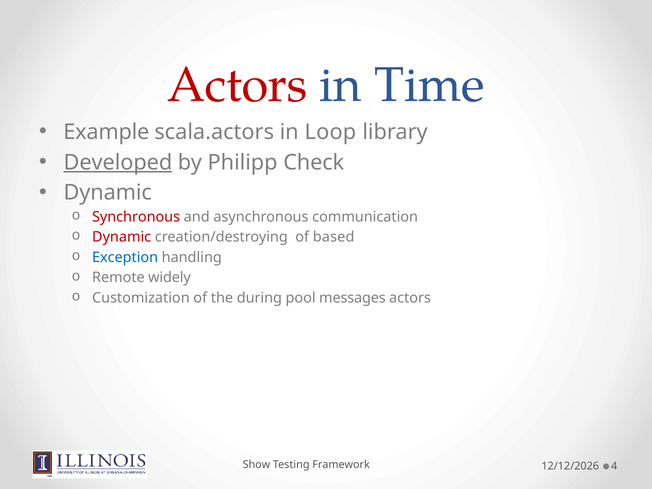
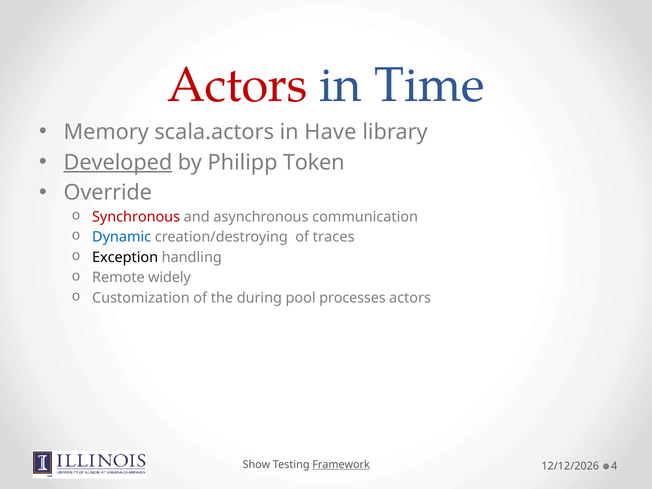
Example: Example -> Memory (106, 132)
Loop: Loop -> Have (330, 132)
Check: Check -> Token (314, 162)
Dynamic: Dynamic -> Override (108, 193)
Dynamic colour: red -> blue (122, 237)
based: based -> traces (334, 237)
Exception colour: blue -> black (125, 257)
messages: messages -> processes (352, 298)
Framework underline: none -> present (341, 465)
